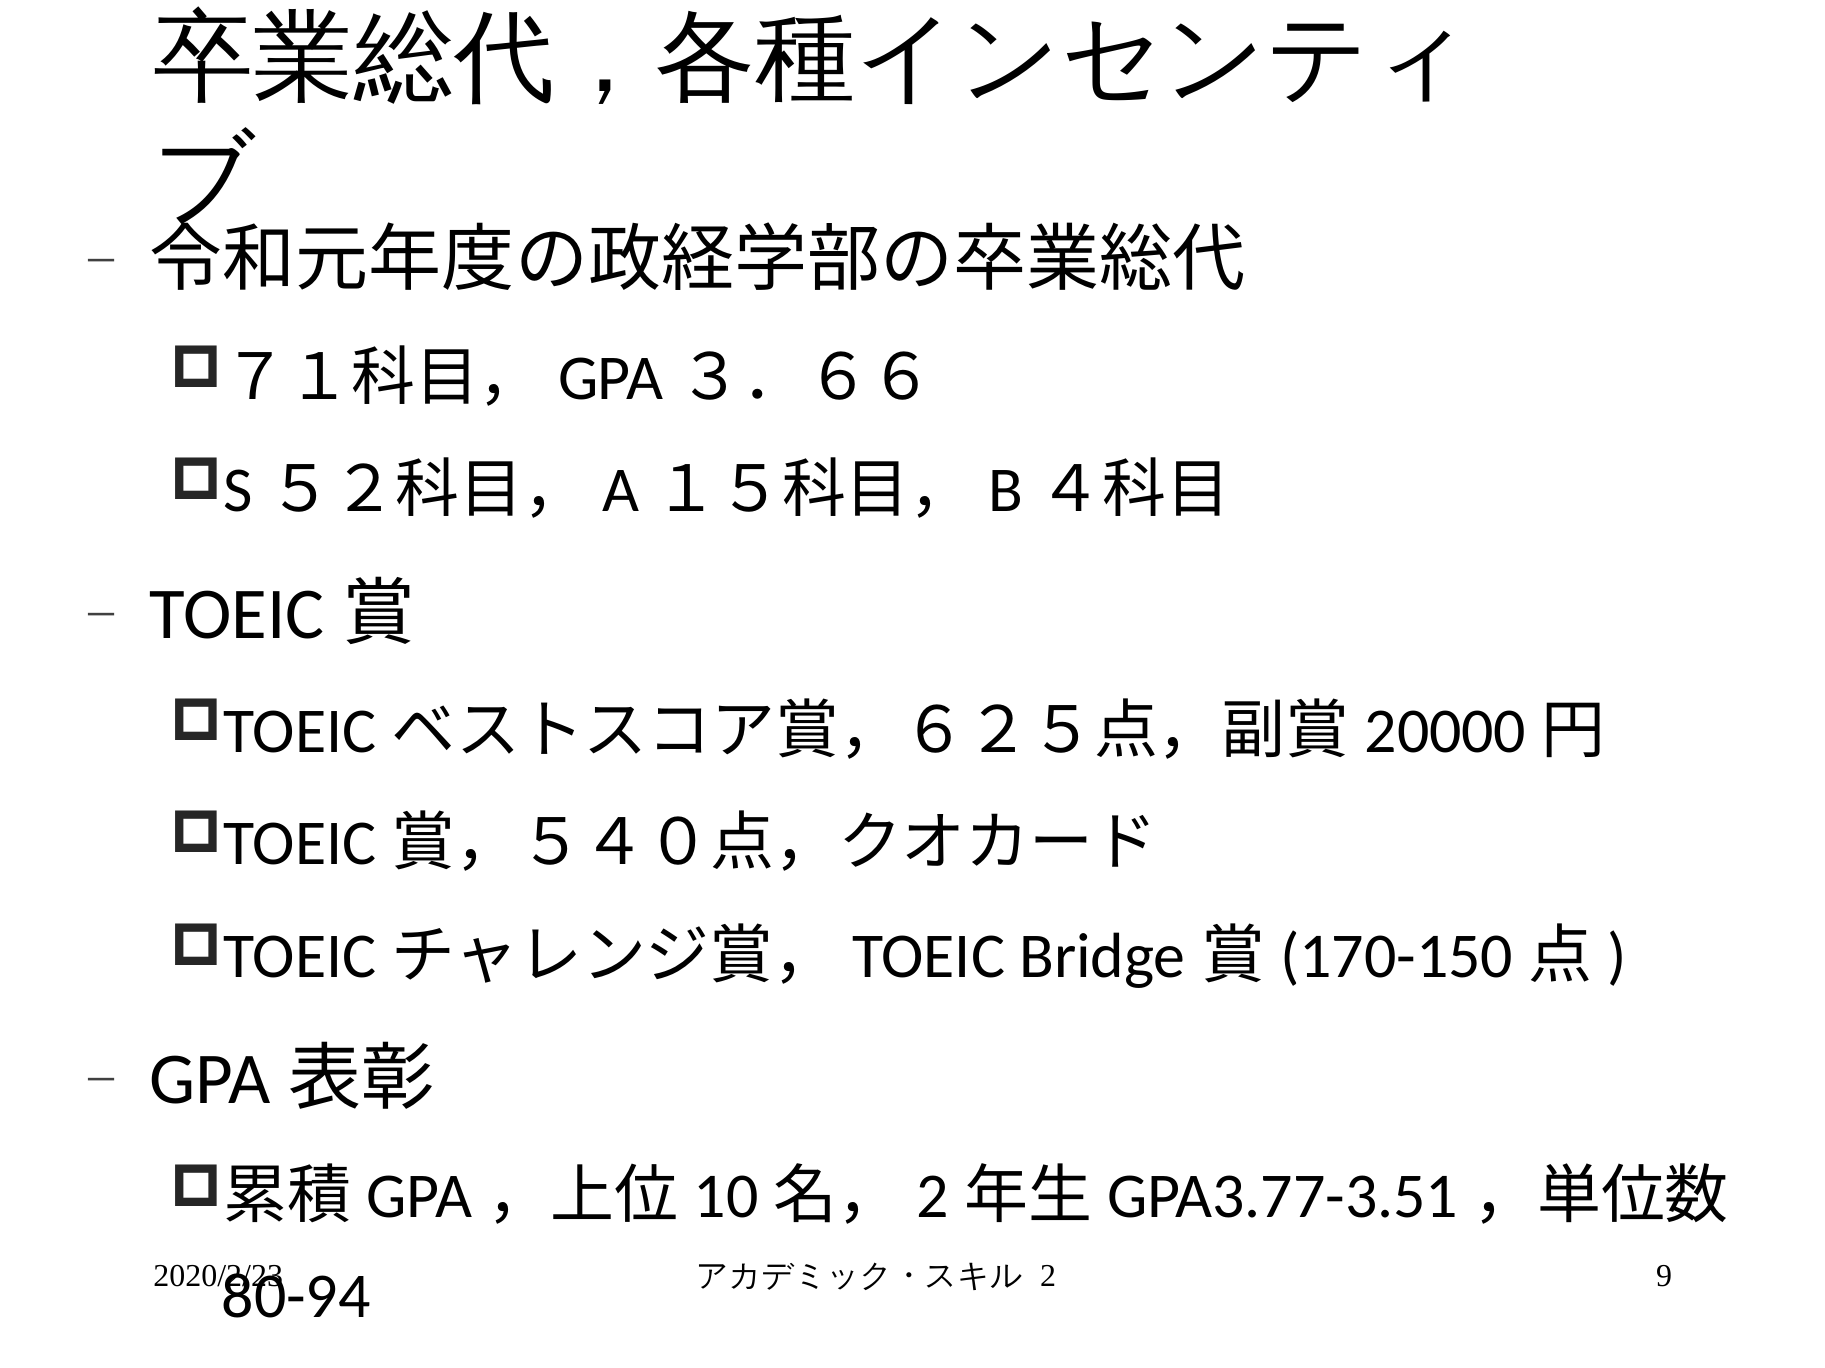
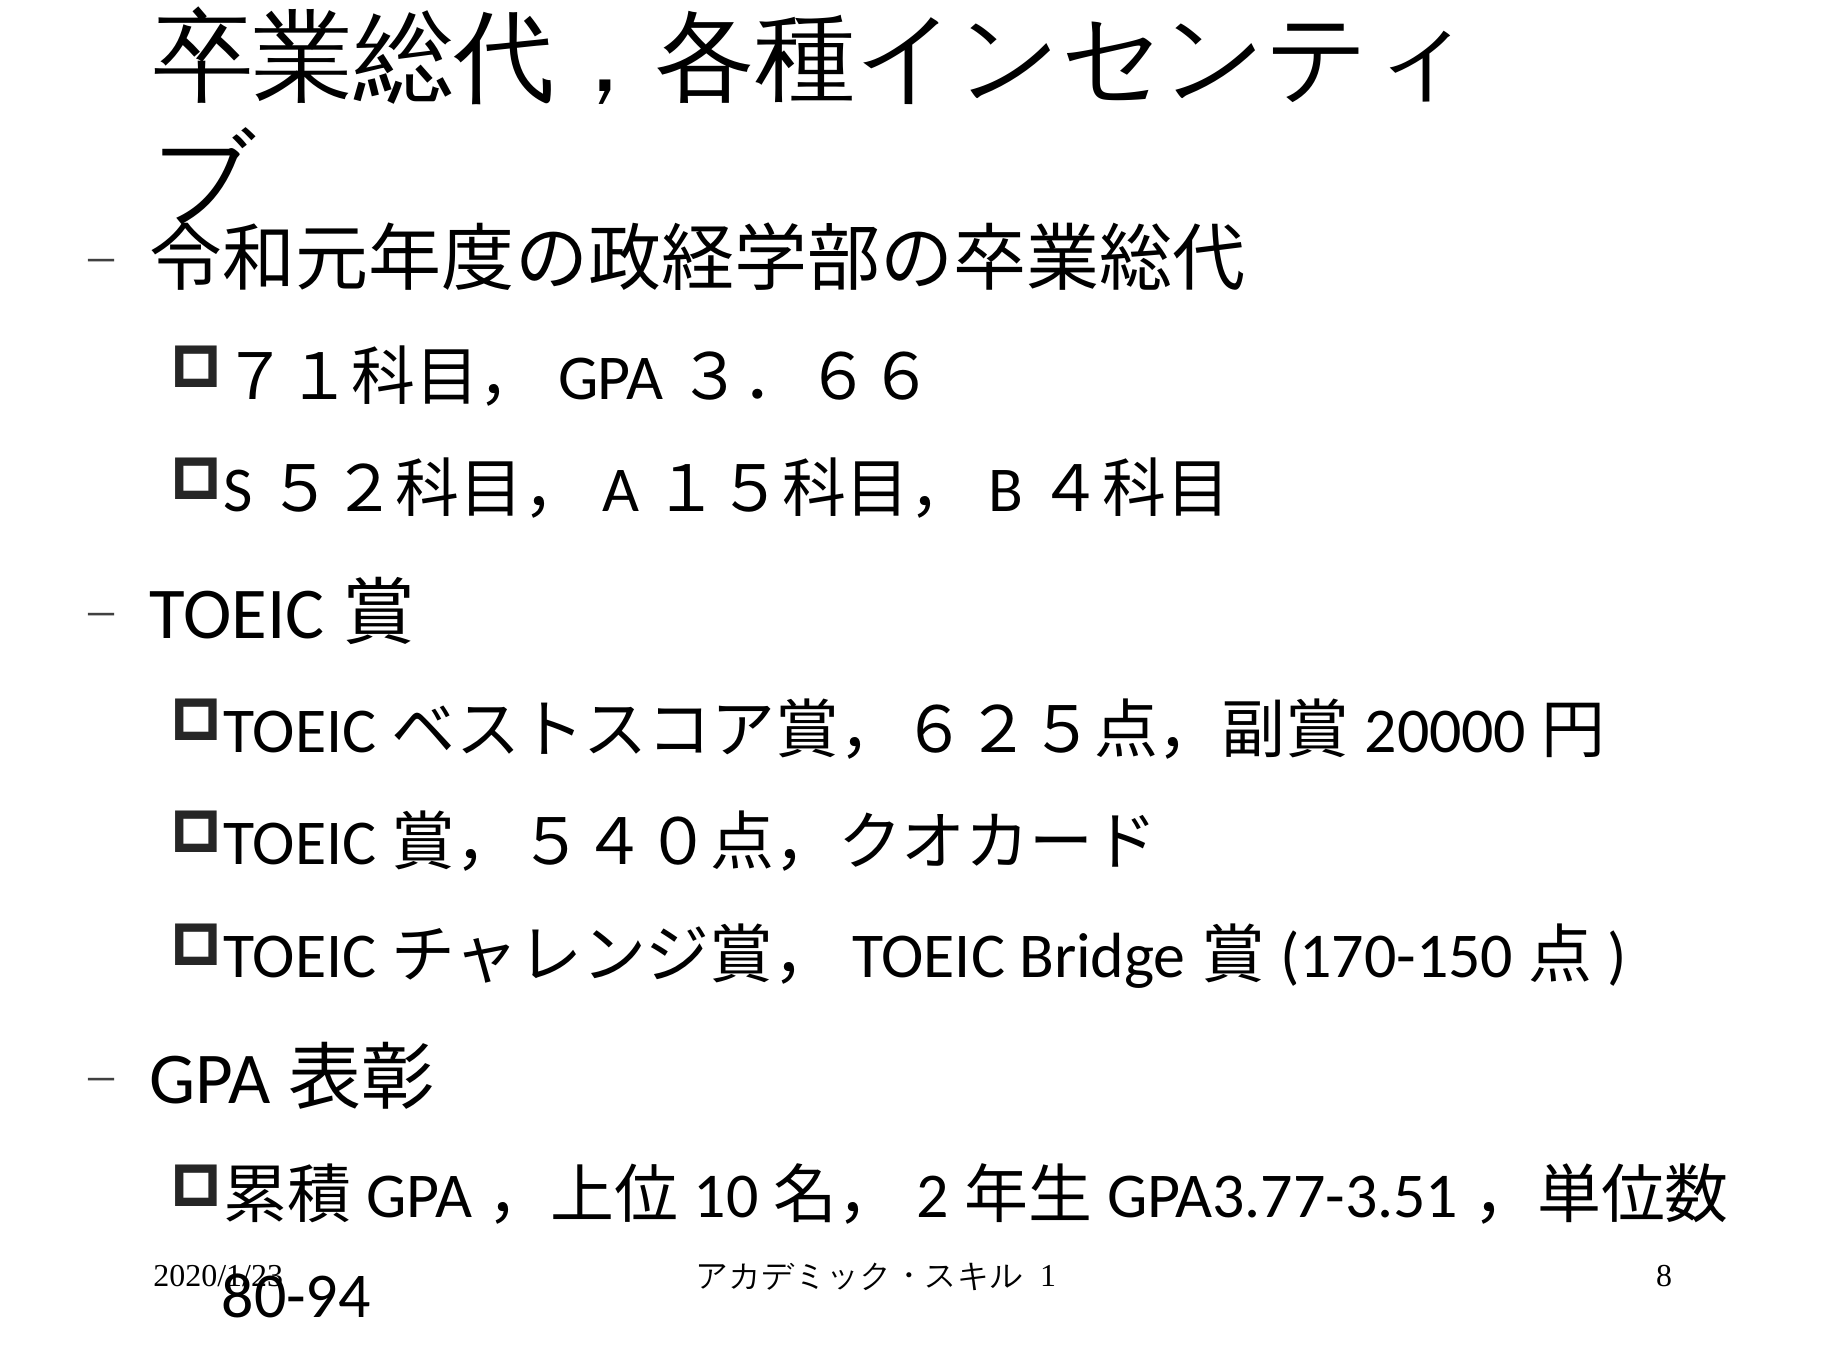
2020/2/23: 2020/2/23 -> 2020/1/23 (218, 1277)
2: 2 -> 1 (1048, 1277)
9: 9 -> 8 (1664, 1277)
